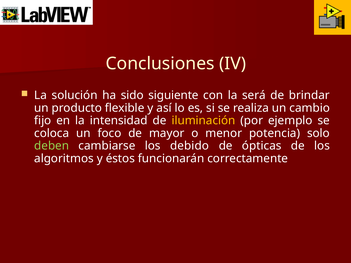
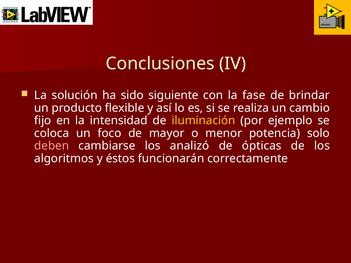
será: será -> fase (254, 95)
deben colour: light green -> pink (52, 146)
debido: debido -> analizó (190, 146)
